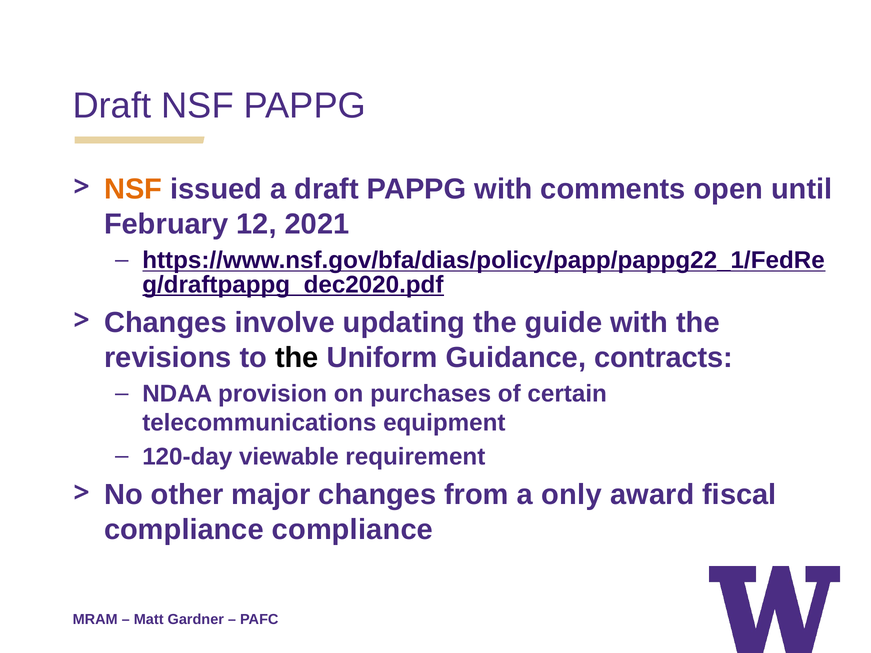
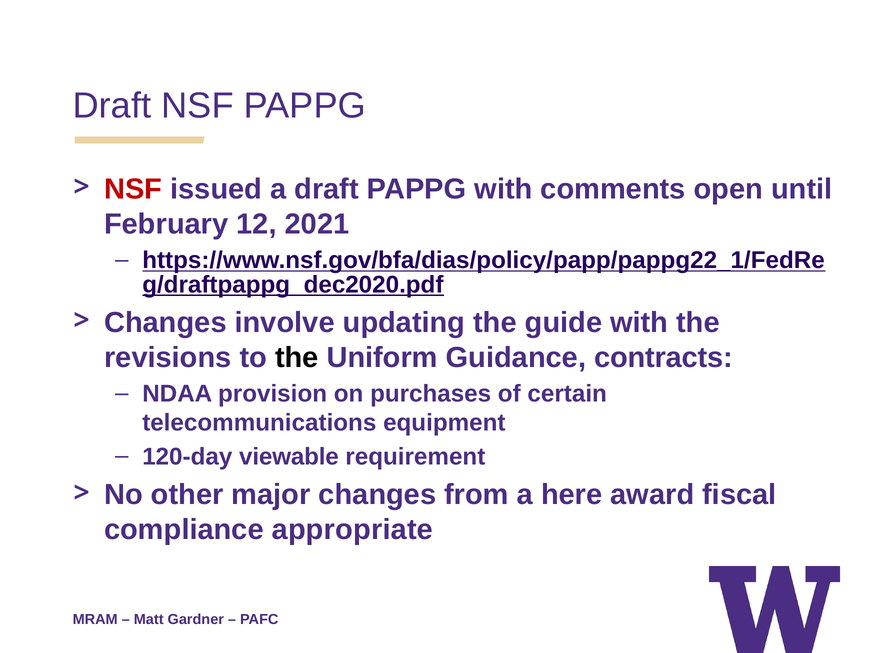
NSF colour: orange -> red (133, 189)
only: only -> here (572, 495)
compliance compliance: compliance -> appropriate (352, 530)
